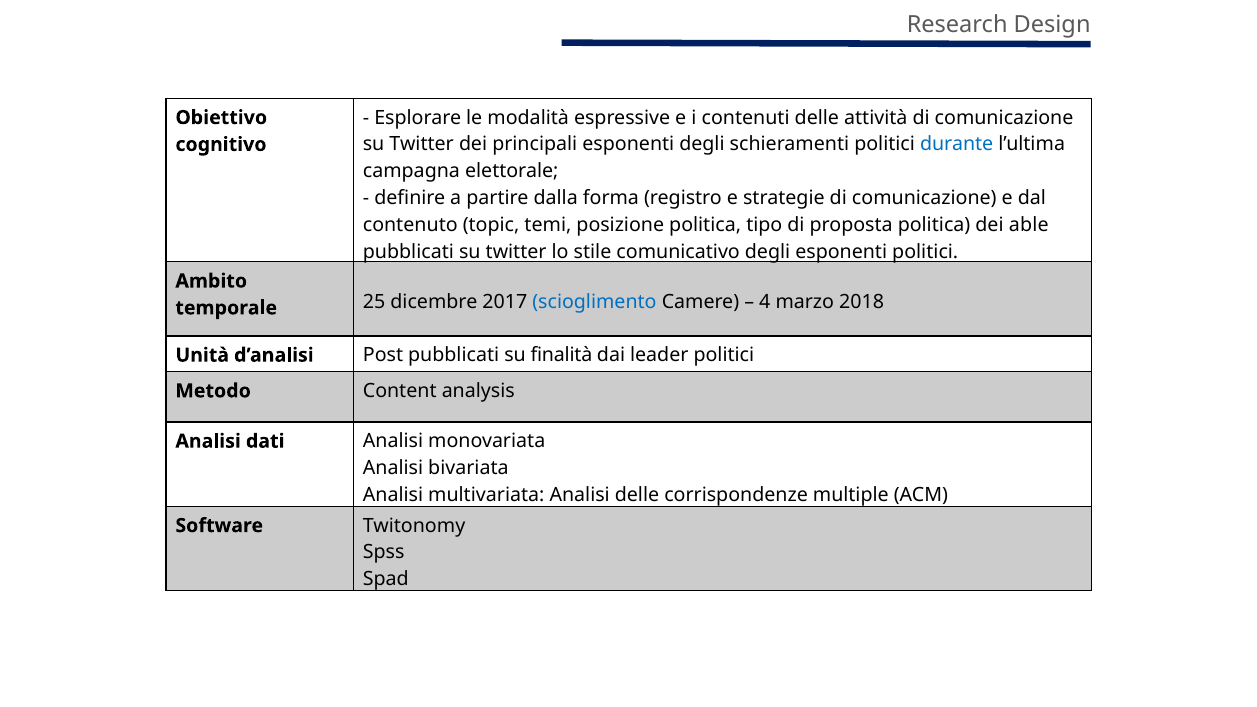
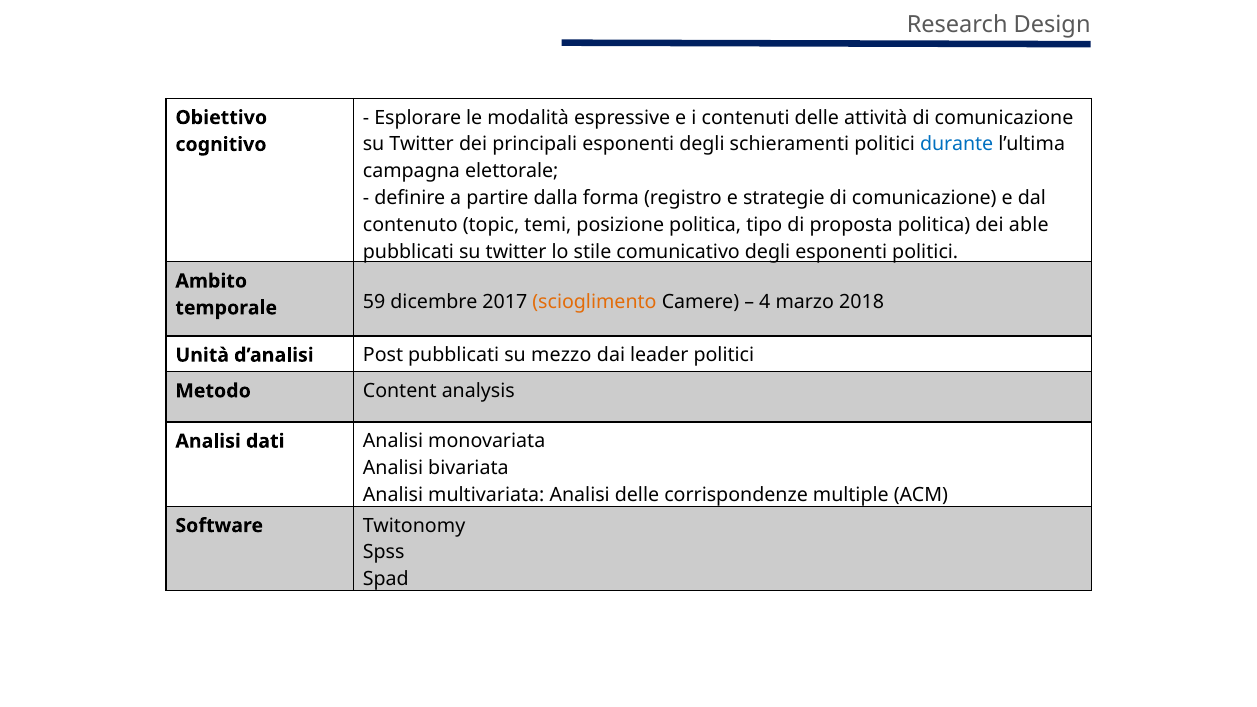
25: 25 -> 59 (374, 302)
scioglimento colour: blue -> orange (594, 302)
finalità: finalità -> mezzo (561, 355)
